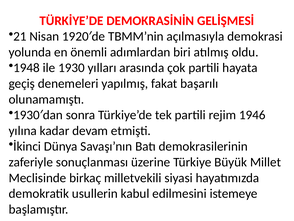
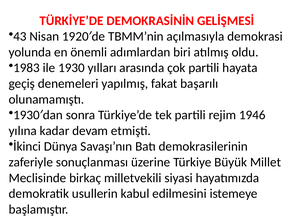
21: 21 -> 43 (20, 36)
1948: 1948 -> 1983 (27, 68)
